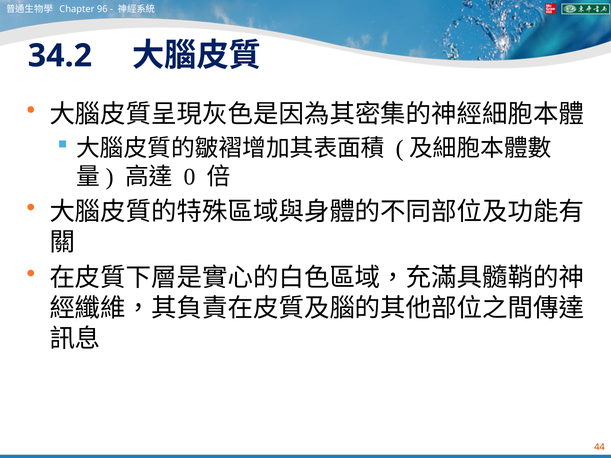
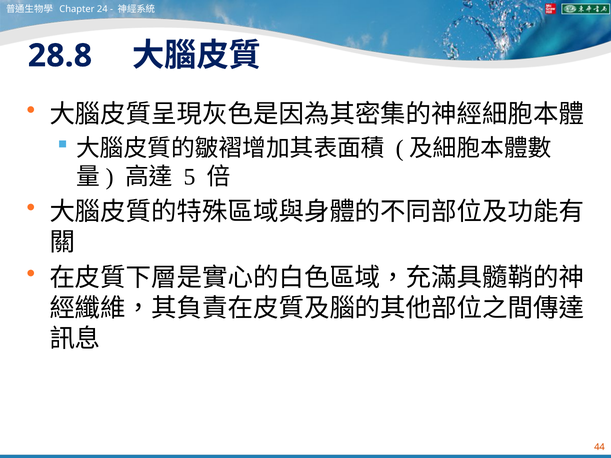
96: 96 -> 24 (102, 9)
34.2: 34.2 -> 28.8 (60, 56)
0: 0 -> 5 (190, 177)
